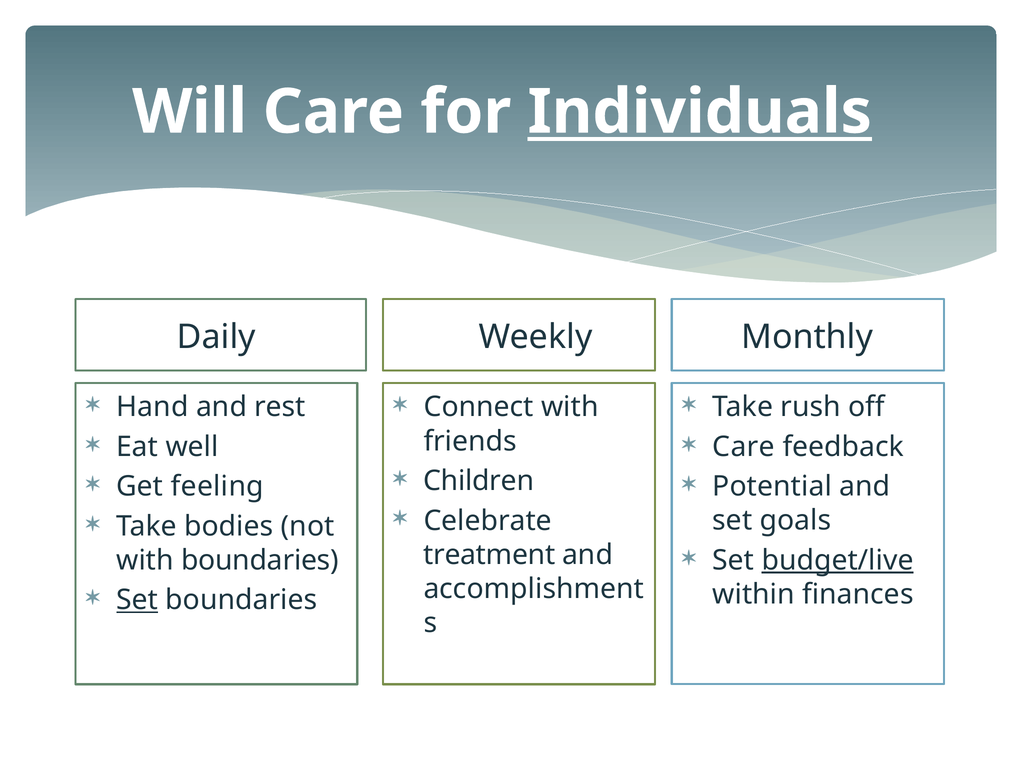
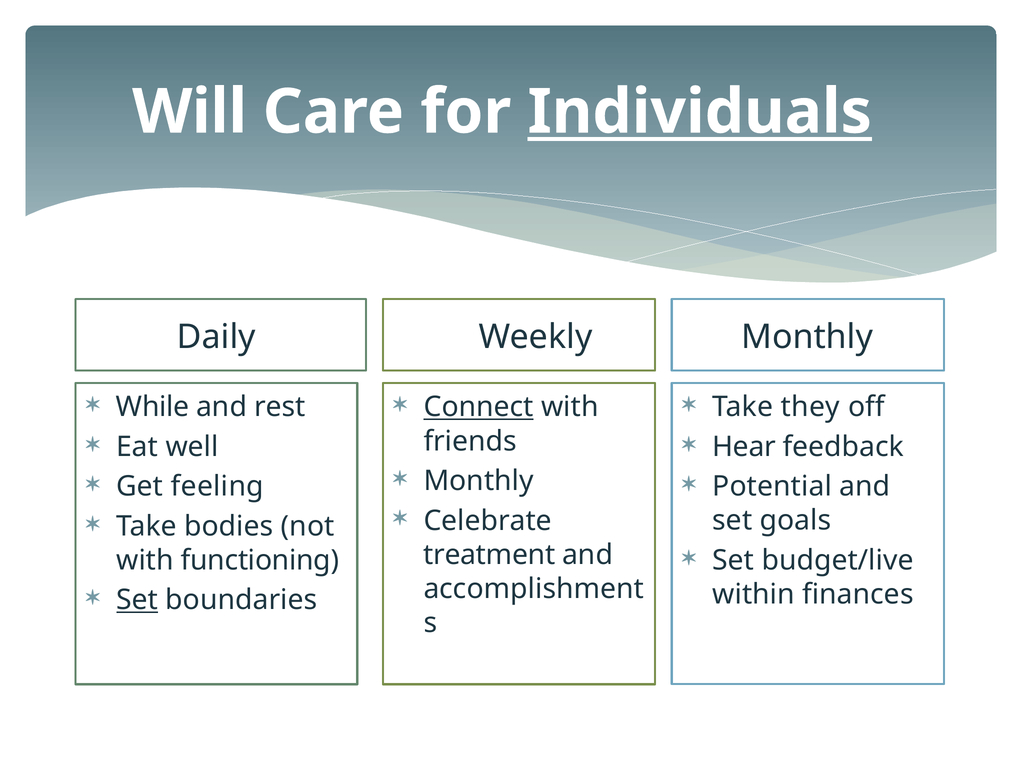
Hand: Hand -> While (153, 407)
Connect underline: none -> present (479, 407)
rush: rush -> they (810, 407)
Care: Care -> Hear (744, 447)
Children: Children -> Monthly (479, 481)
budget/live underline: present -> none (838, 560)
with boundaries: boundaries -> functioning (260, 560)
